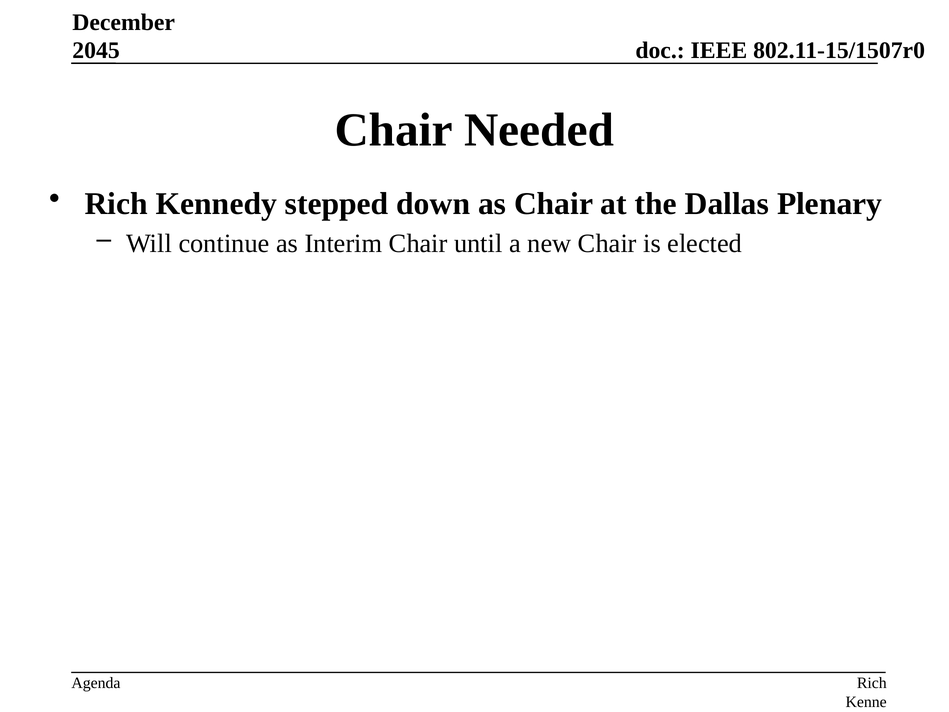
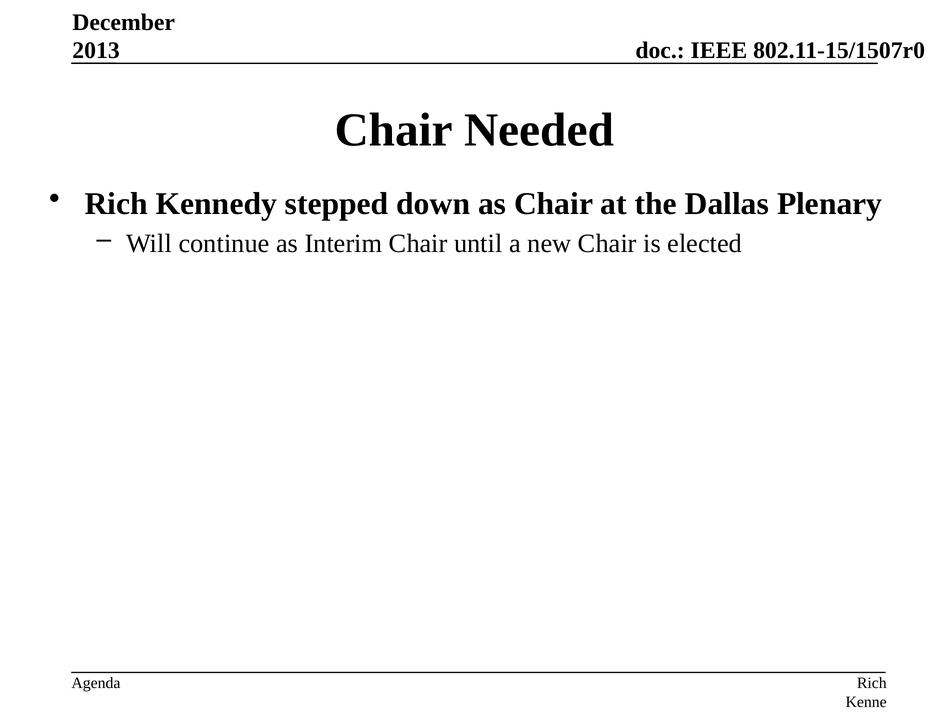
2045: 2045 -> 2013 (96, 51)
